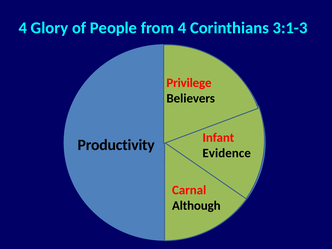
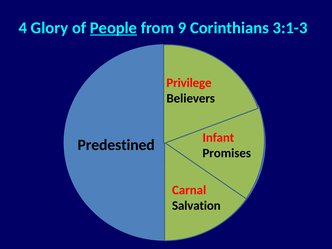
People underline: none -> present (114, 28)
from 4: 4 -> 9 (182, 28)
Productivity: Productivity -> Predestined (116, 145)
Evidence: Evidence -> Promises (227, 153)
Although: Although -> Salvation (196, 206)
